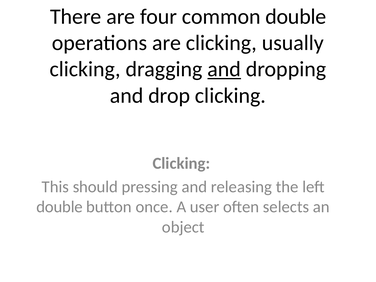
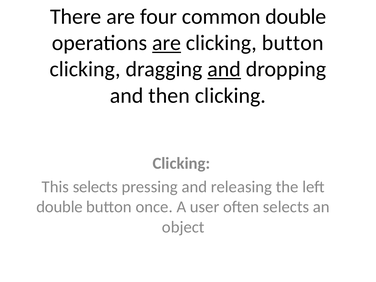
are underline: none -> present (167, 43)
clicking usually: usually -> button (293, 43)
drop: drop -> then (169, 96)
This should: should -> selects (95, 187)
